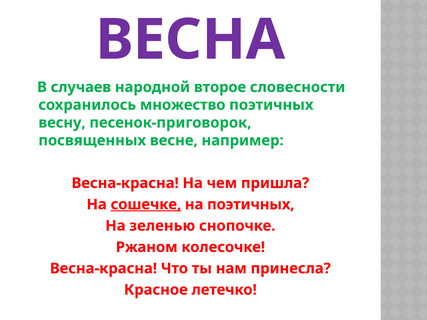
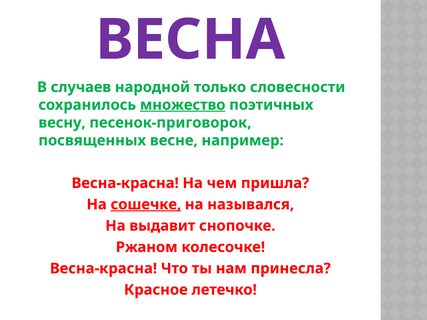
второе: второе -> только (220, 87)
множество underline: none -> present (183, 105)
на поэтичных: поэтичных -> назывался (251, 205)
зеленью: зеленью -> выдавит (162, 226)
